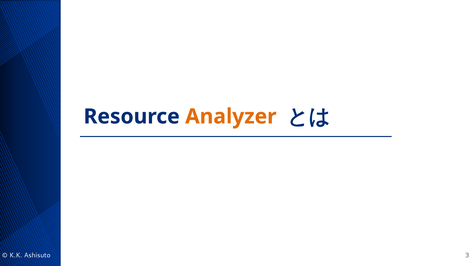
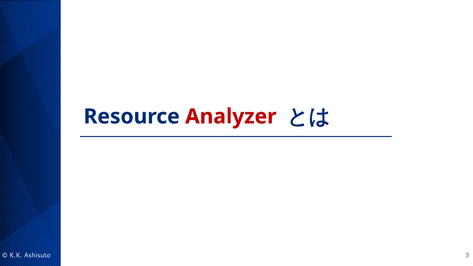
Analyzer colour: orange -> red (231, 117)
